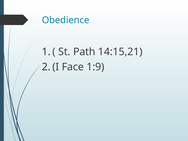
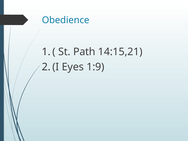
Face: Face -> Eyes (73, 67)
